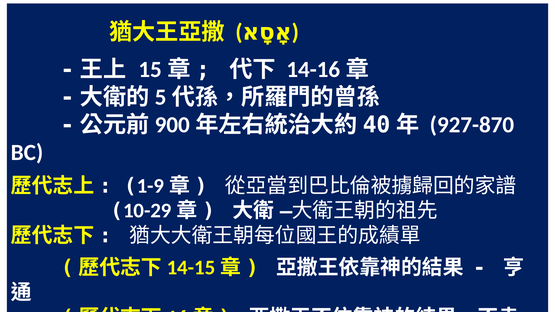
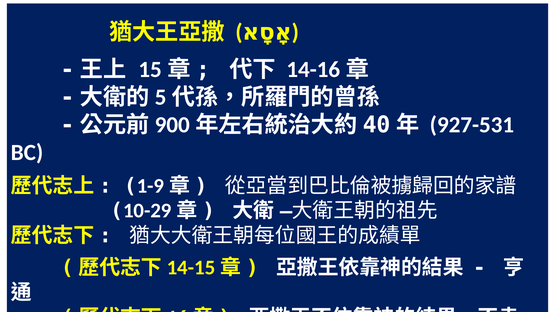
927-870: 927-870 -> 927-531 (472, 125)
